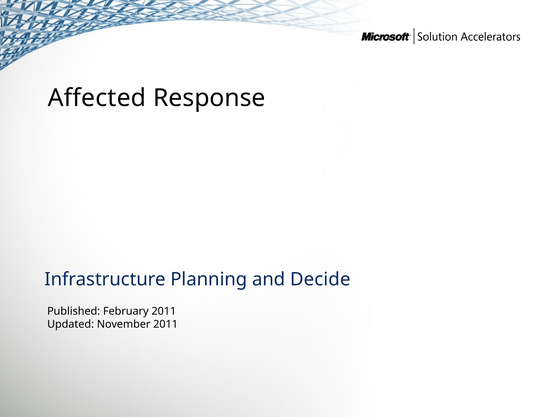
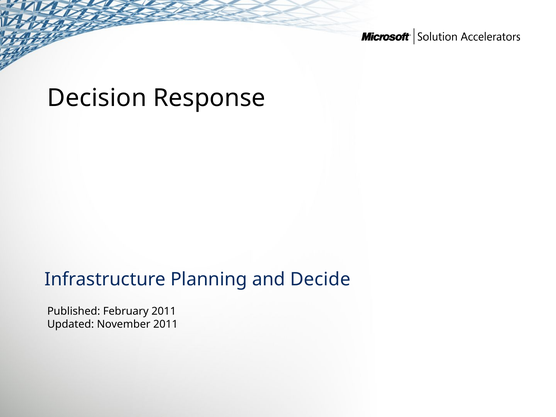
Affected: Affected -> Decision (97, 98)
